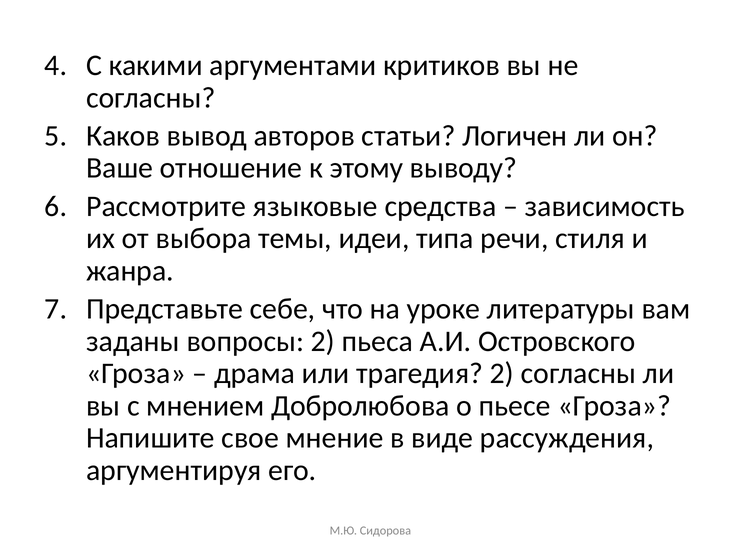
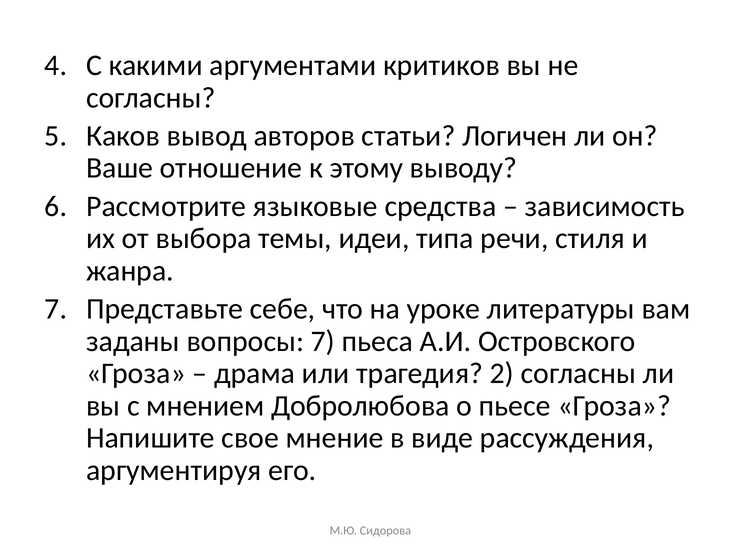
вопросы 2: 2 -> 7 (323, 341)
